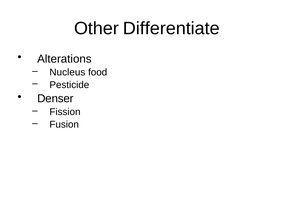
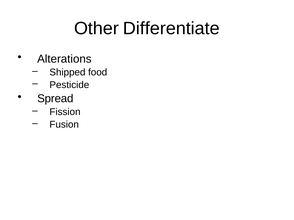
Nucleus: Nucleus -> Shipped (67, 72)
Denser: Denser -> Spread (55, 99)
